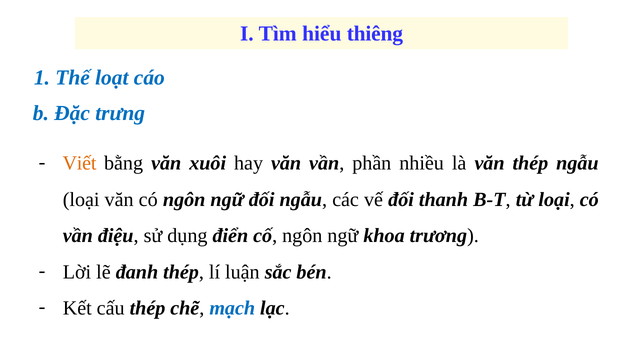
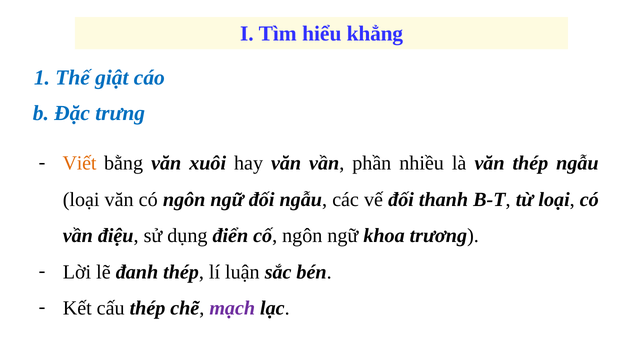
thiêng: thiêng -> khẳng (375, 34)
loạt: loạt -> giật (112, 78)
mạch colour: blue -> purple (232, 308)
